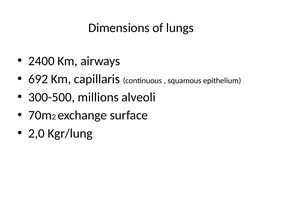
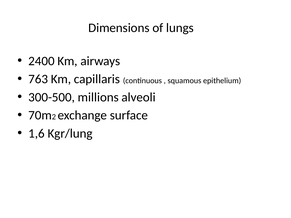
692: 692 -> 763 (38, 79)
2,0: 2,0 -> 1,6 (37, 133)
